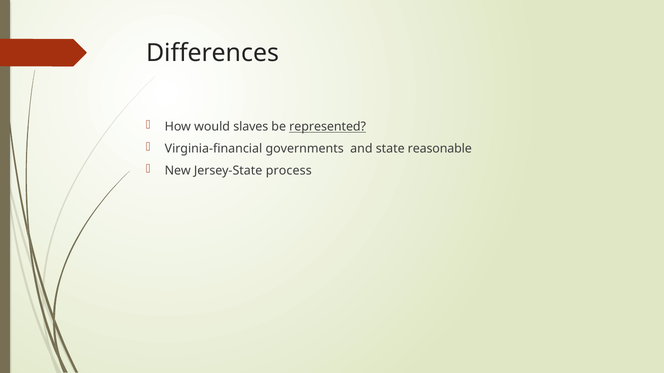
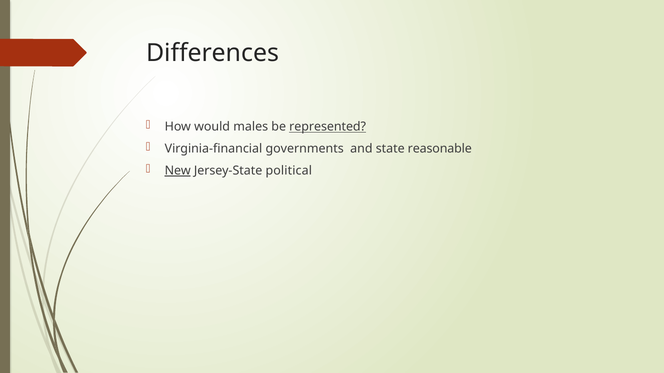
slaves: slaves -> males (251, 127)
New underline: none -> present (178, 171)
process: process -> political (289, 171)
